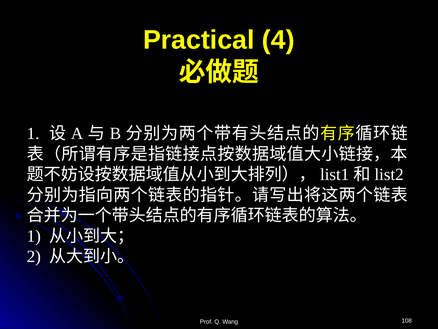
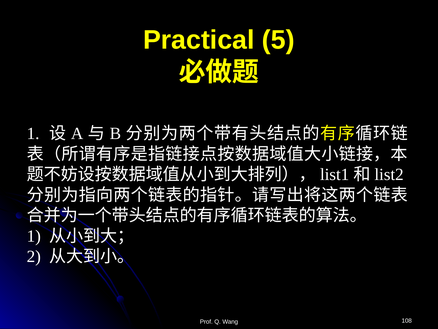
4: 4 -> 5 (278, 40)
